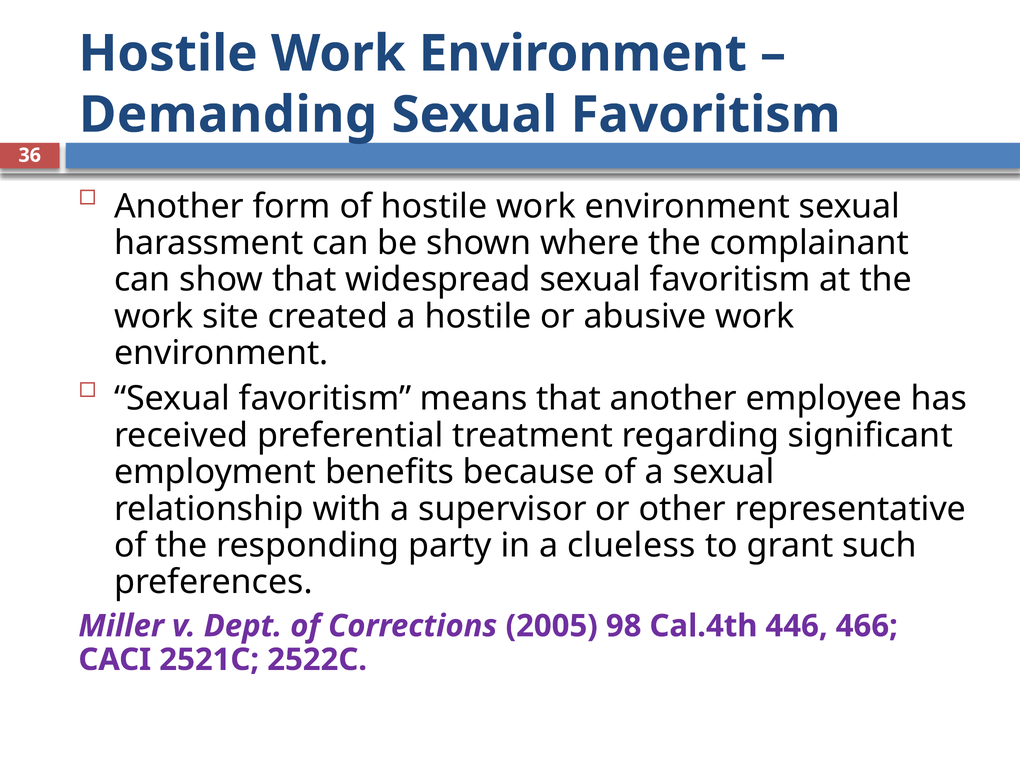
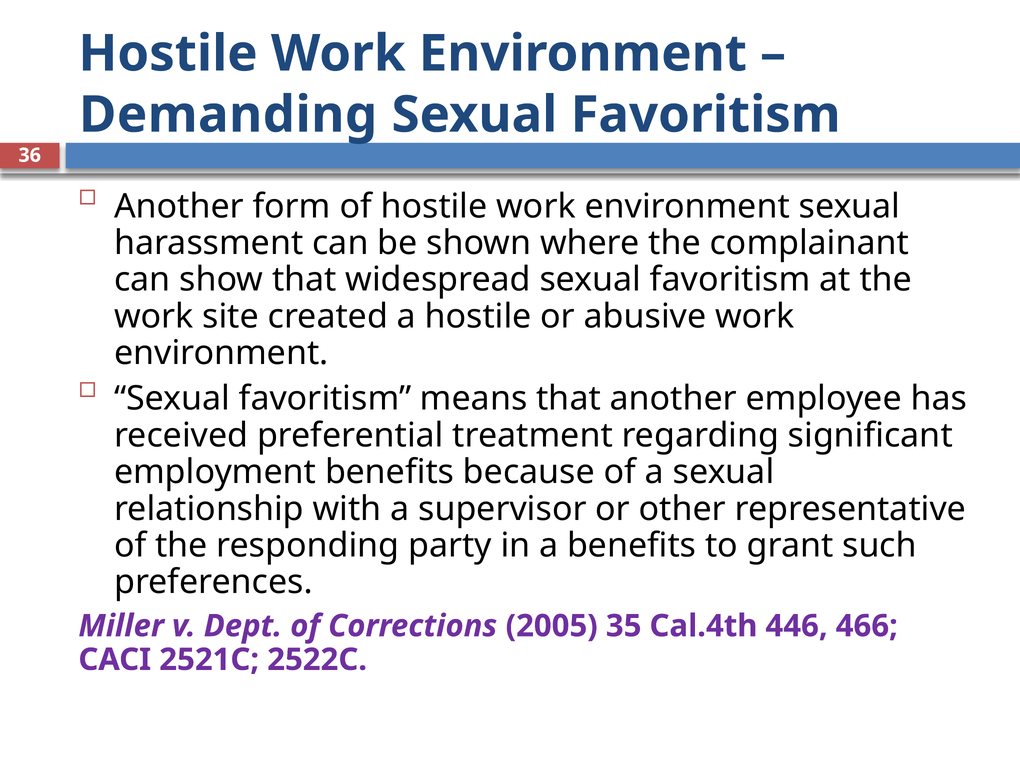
a clueless: clueless -> benefits (632, 546)
98: 98 -> 35 (624, 626)
